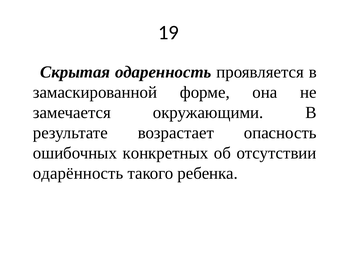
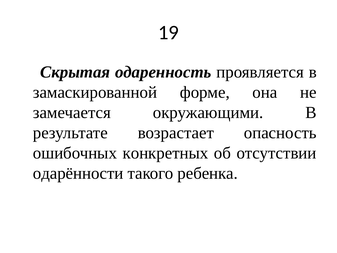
одарённость: одарённость -> одарённости (78, 173)
